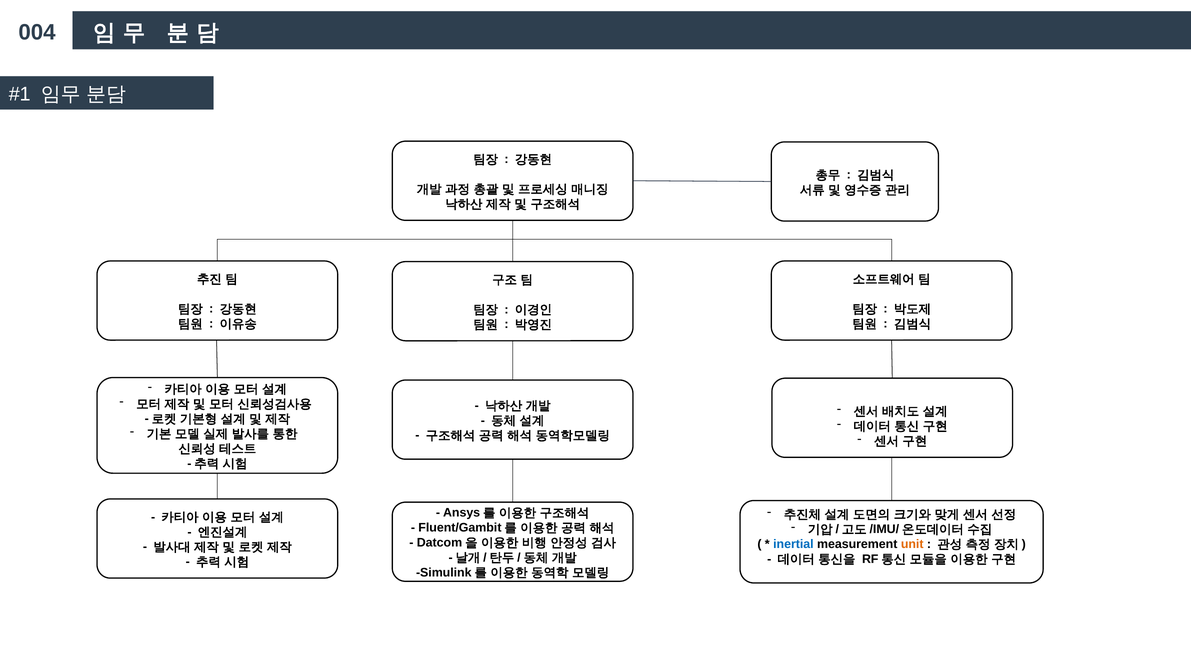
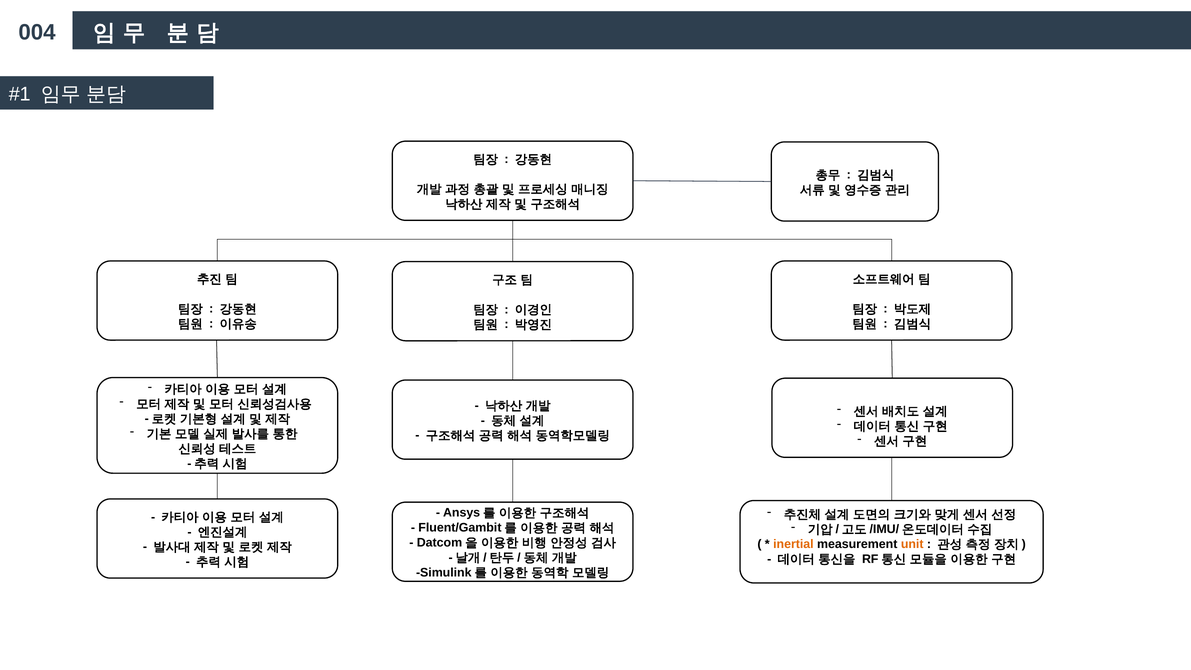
inertial colour: blue -> orange (793, 544)
